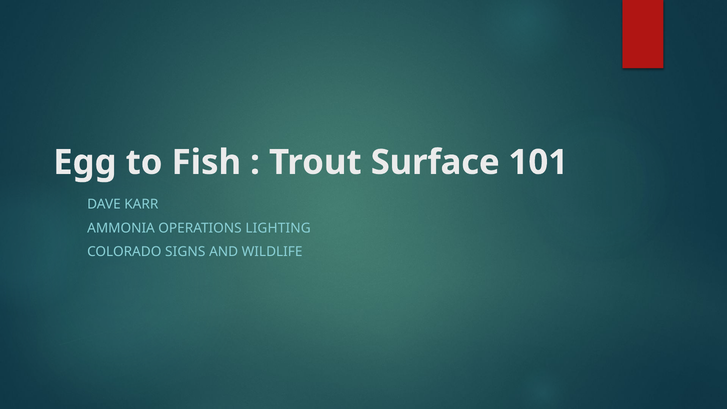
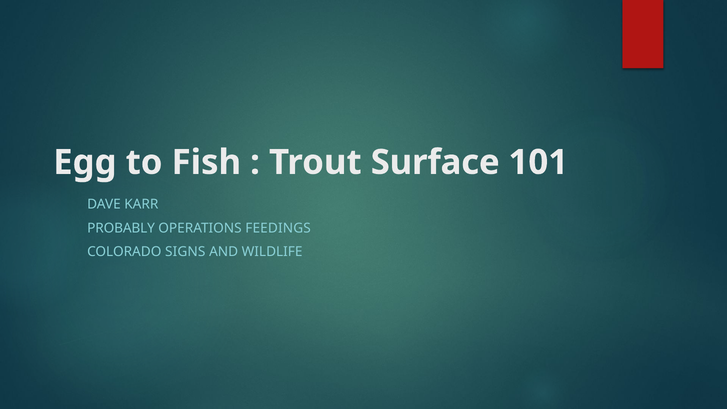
AMMONIA: AMMONIA -> PROBABLY (121, 228)
LIGHTING: LIGHTING -> FEEDINGS (278, 228)
